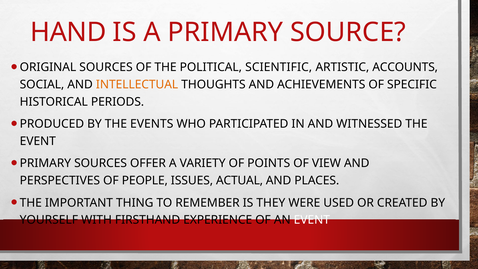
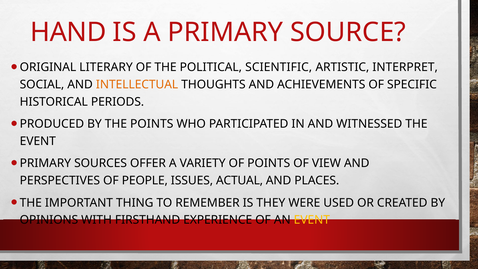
ORIGINAL SOURCES: SOURCES -> LITERARY (106, 67)
ACCOUNTS: ACCOUNTS -> INTERPRET (405, 67)
THE EVENTS: EVENTS -> POINTS (152, 124)
YOURSELF: YOURSELF -> OPINIONS (49, 220)
EVENT colour: white -> yellow (312, 220)
